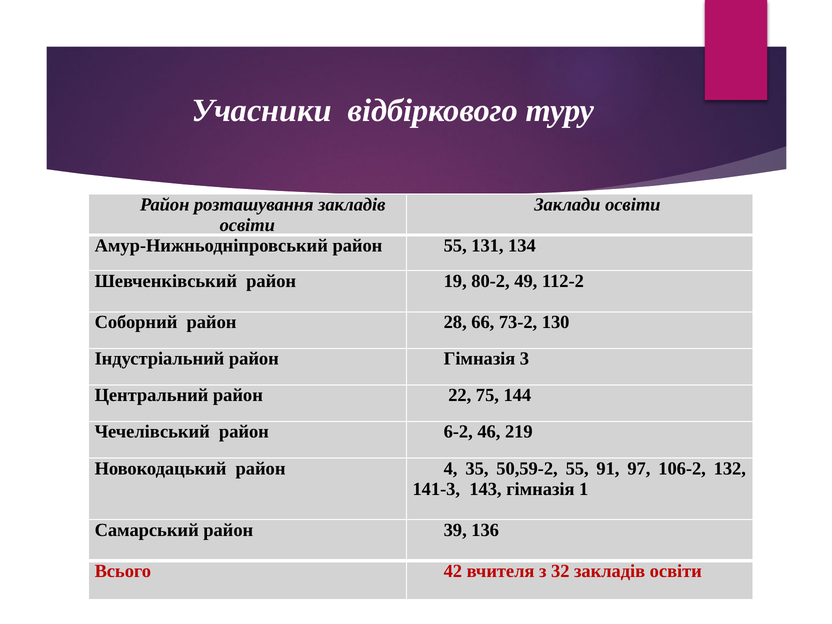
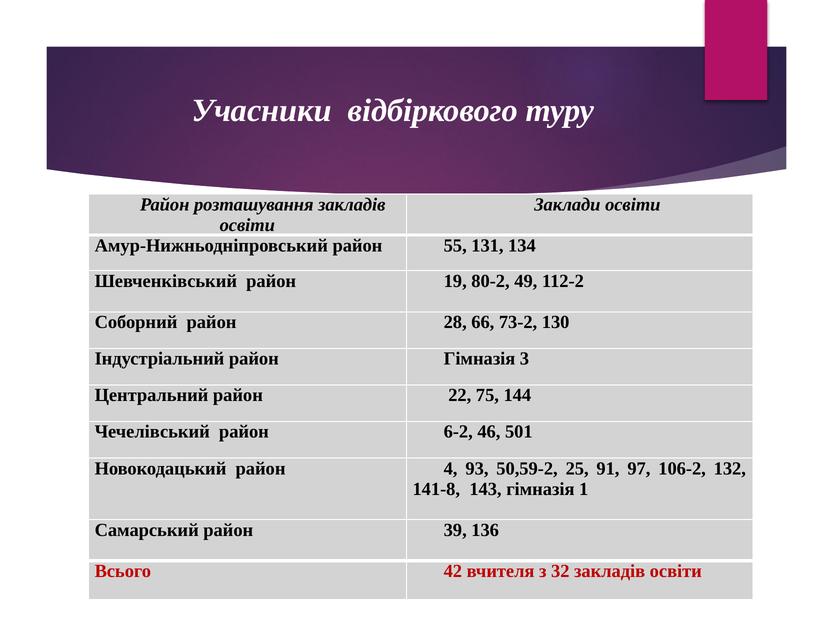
219: 219 -> 501 (519, 432)
35: 35 -> 93 (477, 468)
50,59-2 55: 55 -> 25 (577, 468)
141-3: 141-3 -> 141-8 (436, 489)
